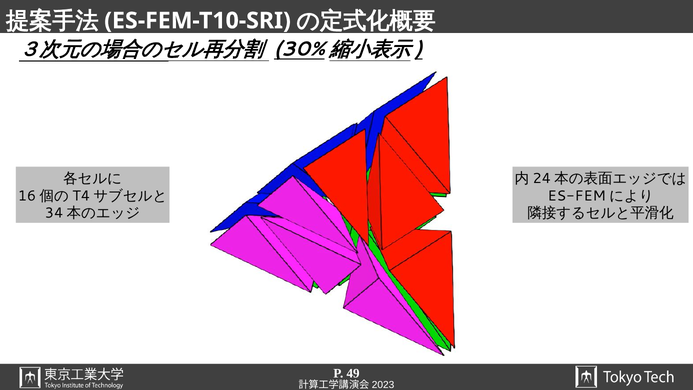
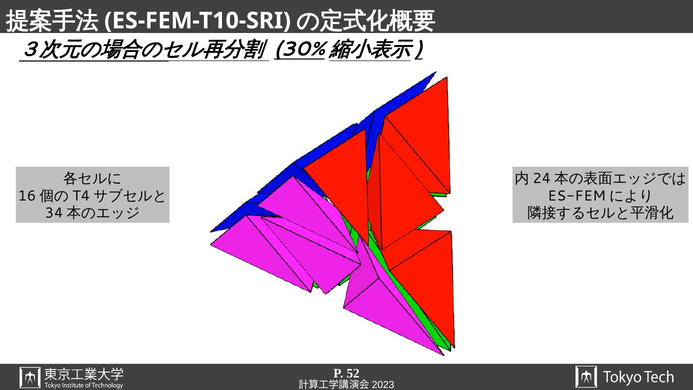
49: 49 -> 52 (353, 373)
